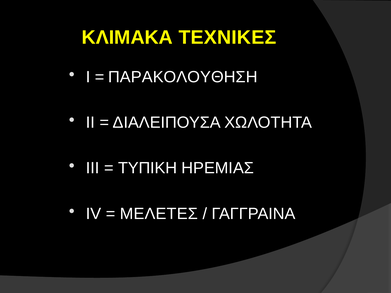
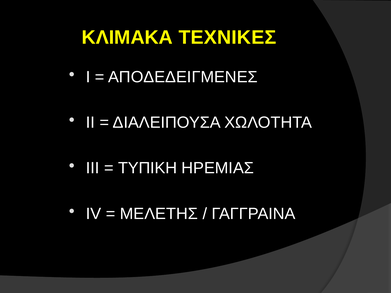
ΠΑΡΑΚΟΛΟΥΘΗΣΗ: ΠΑΡΑΚΟΛΟΥΘΗΣΗ -> ΑΠΟΔΕΔΕΙΓΜΕΝΕΣ (183, 77)
ΜΕΛΕΤΕΣ: ΜΕΛΕΤΕΣ -> ΜΕΛΕΤΗΣ (159, 214)
